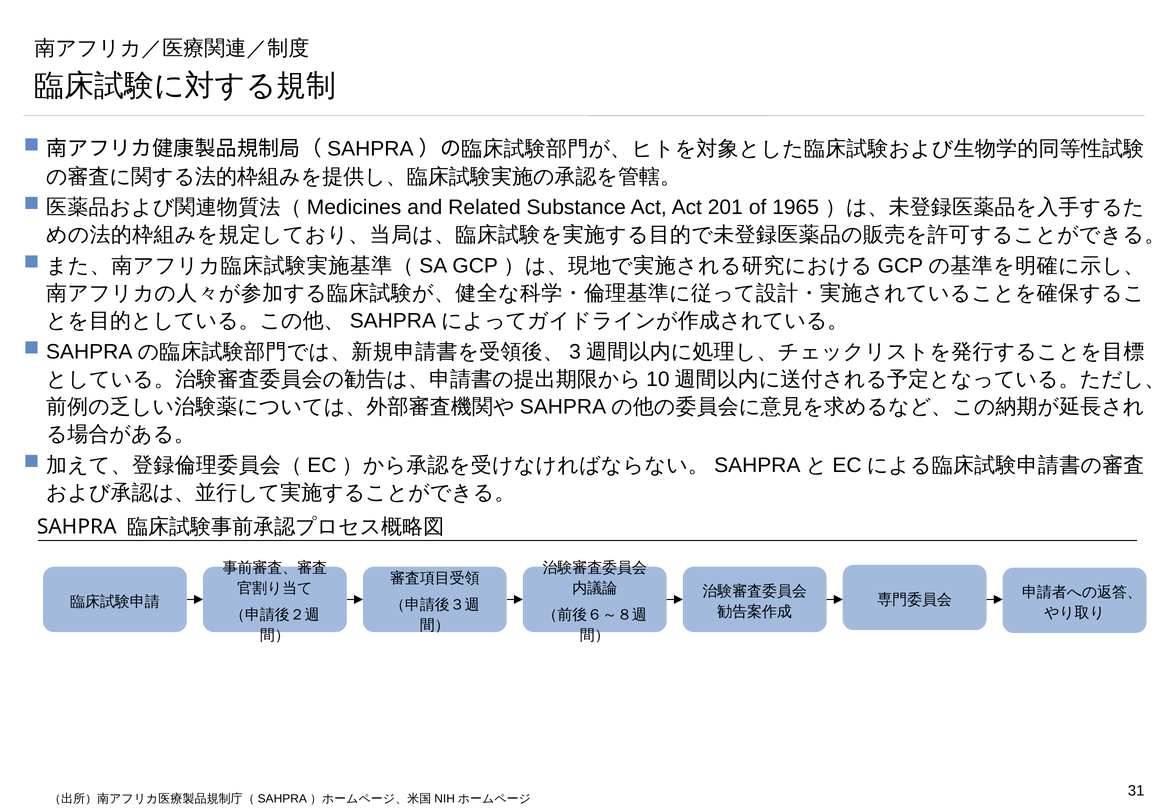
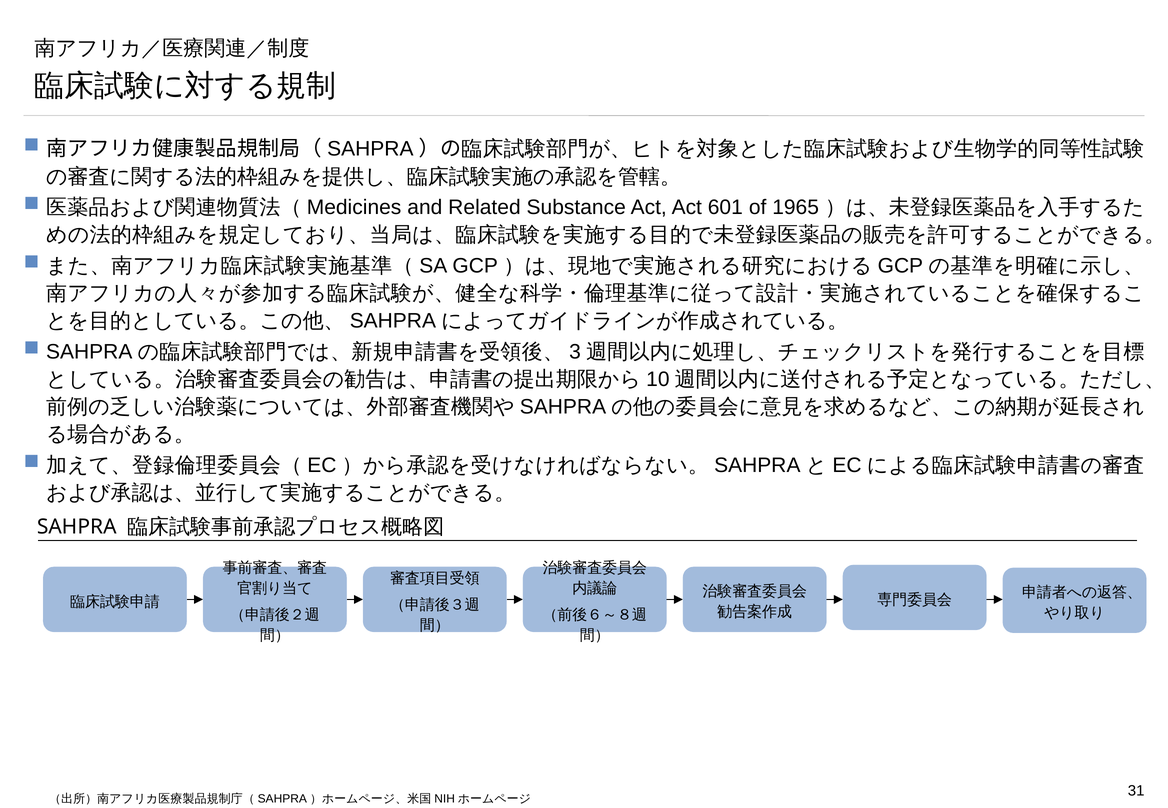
201: 201 -> 601 (725, 207)
